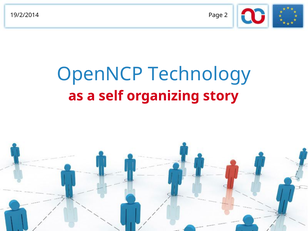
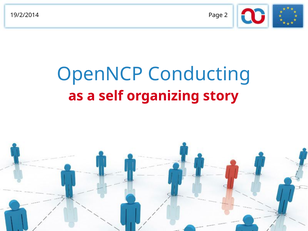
Technology: Technology -> Conducting (199, 74)
